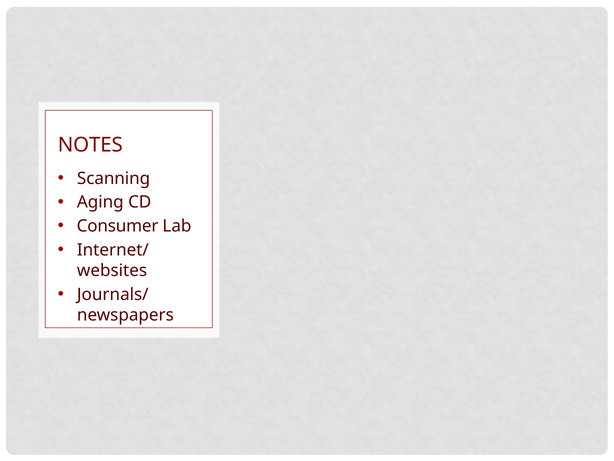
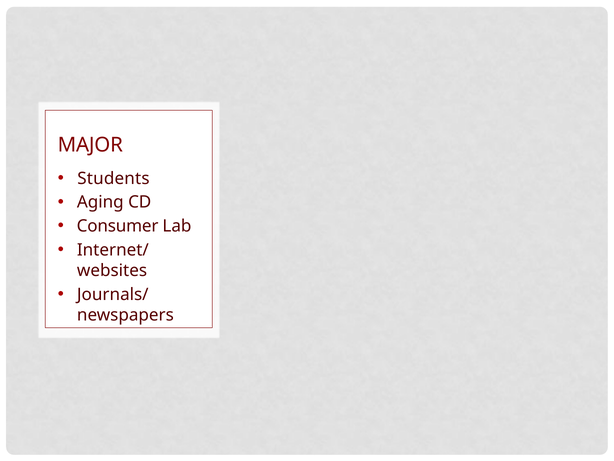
NOTES: NOTES -> MAJOR (90, 145)
Scanning: Scanning -> Students (113, 178)
